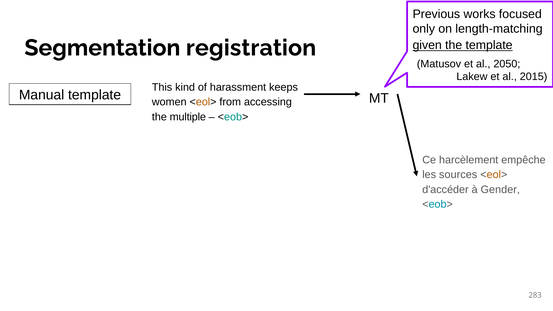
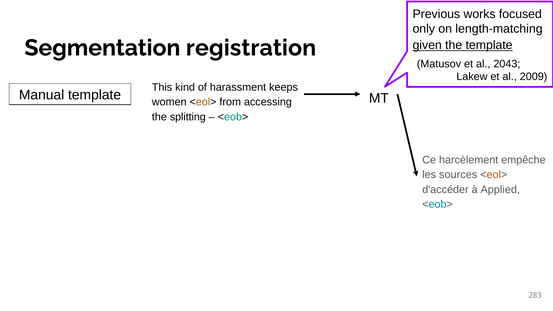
2050: 2050 -> 2043 (507, 64)
2015: 2015 -> 2009 (534, 77)
multiple: multiple -> splitting (188, 117)
Gender: Gender -> Applied (500, 190)
